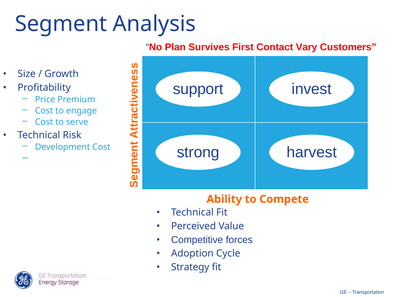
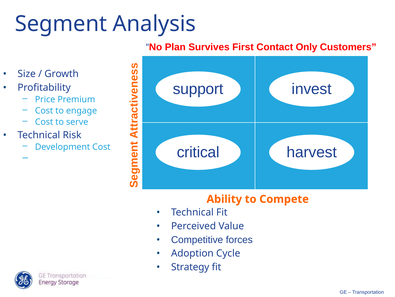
Vary: Vary -> Only (307, 47)
strong: strong -> critical (198, 152)
